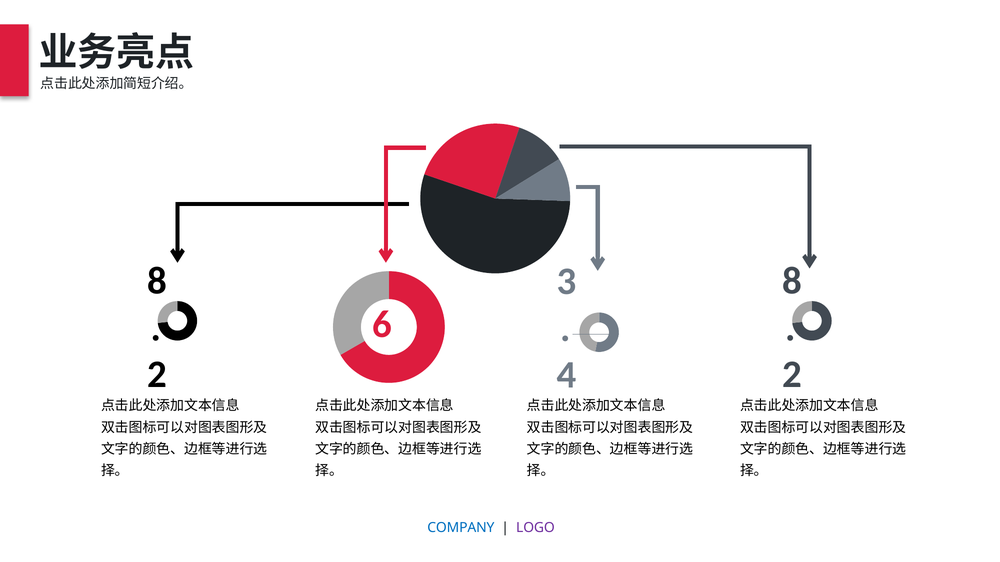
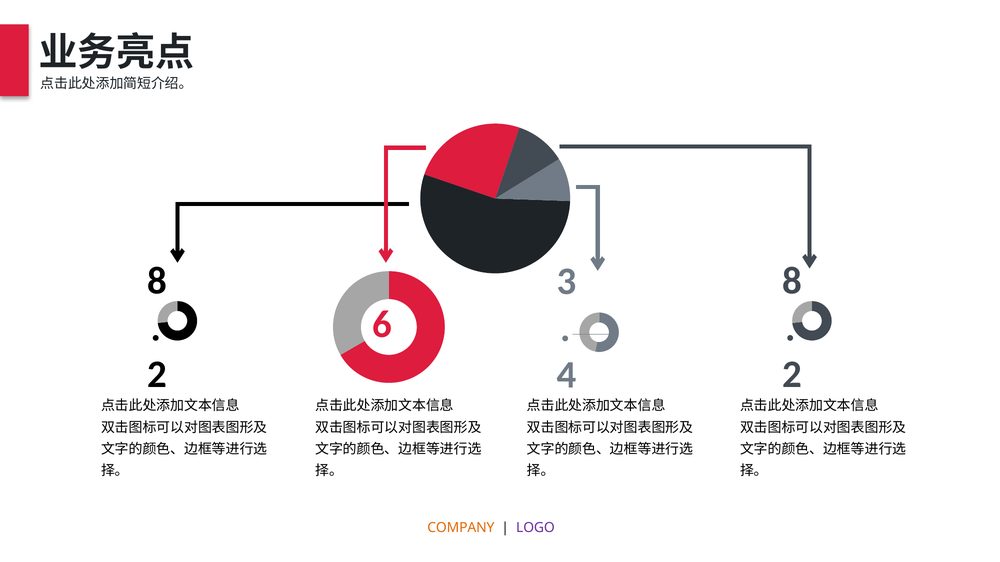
COMPANY colour: blue -> orange (461, 528)
